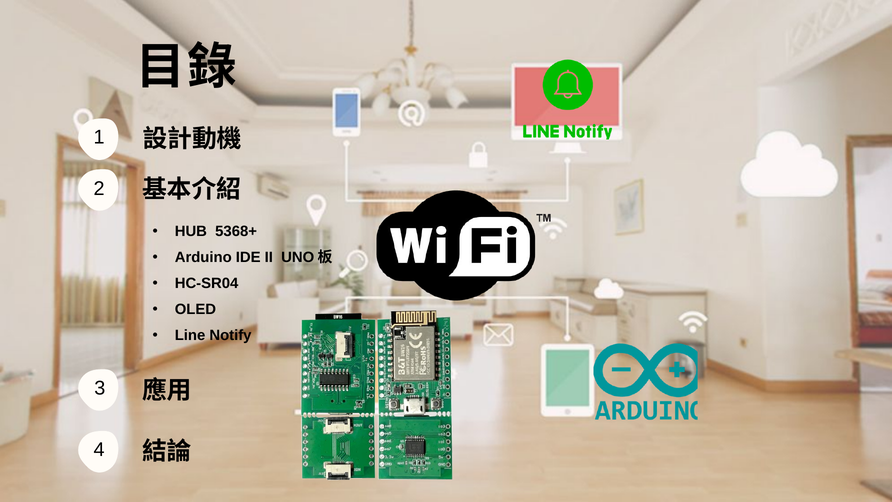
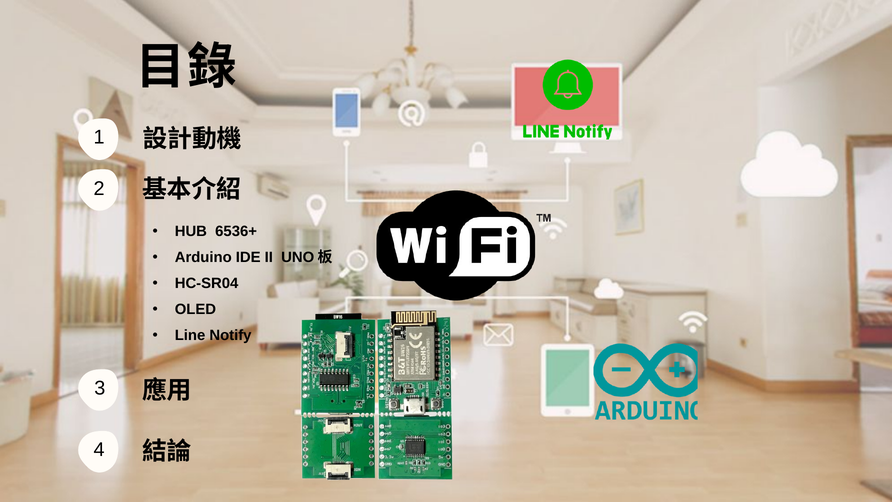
5368+: 5368+ -> 6536+ (236, 231)
